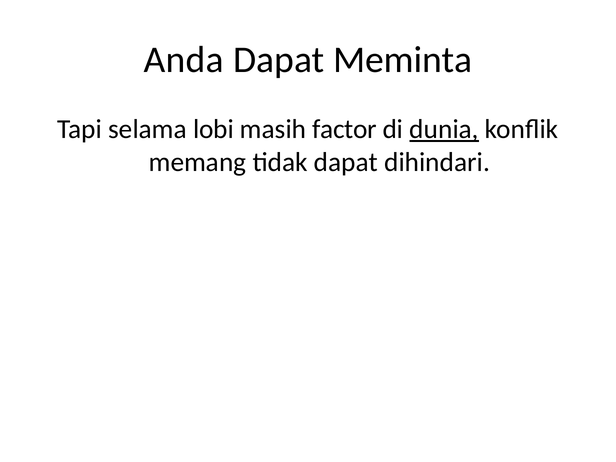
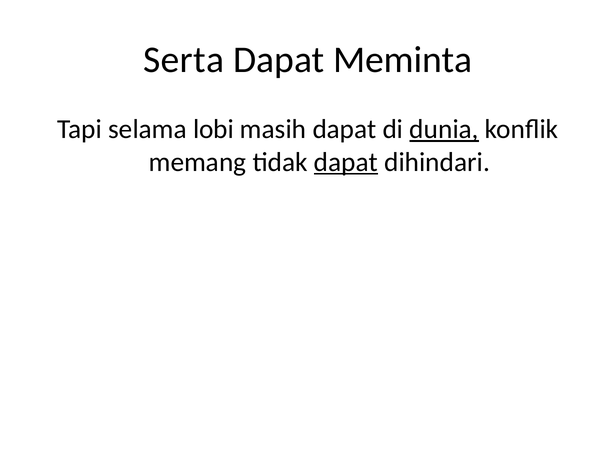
Anda: Anda -> Serta (184, 60)
masih factor: factor -> dapat (344, 129)
dapat underline: none -> present (346, 162)
